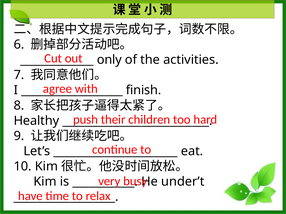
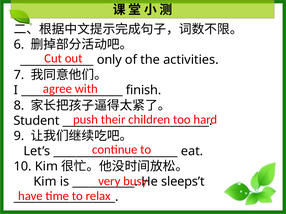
Healthy: Healthy -> Student (36, 121)
under’t: under’t -> sleeps’t (183, 182)
